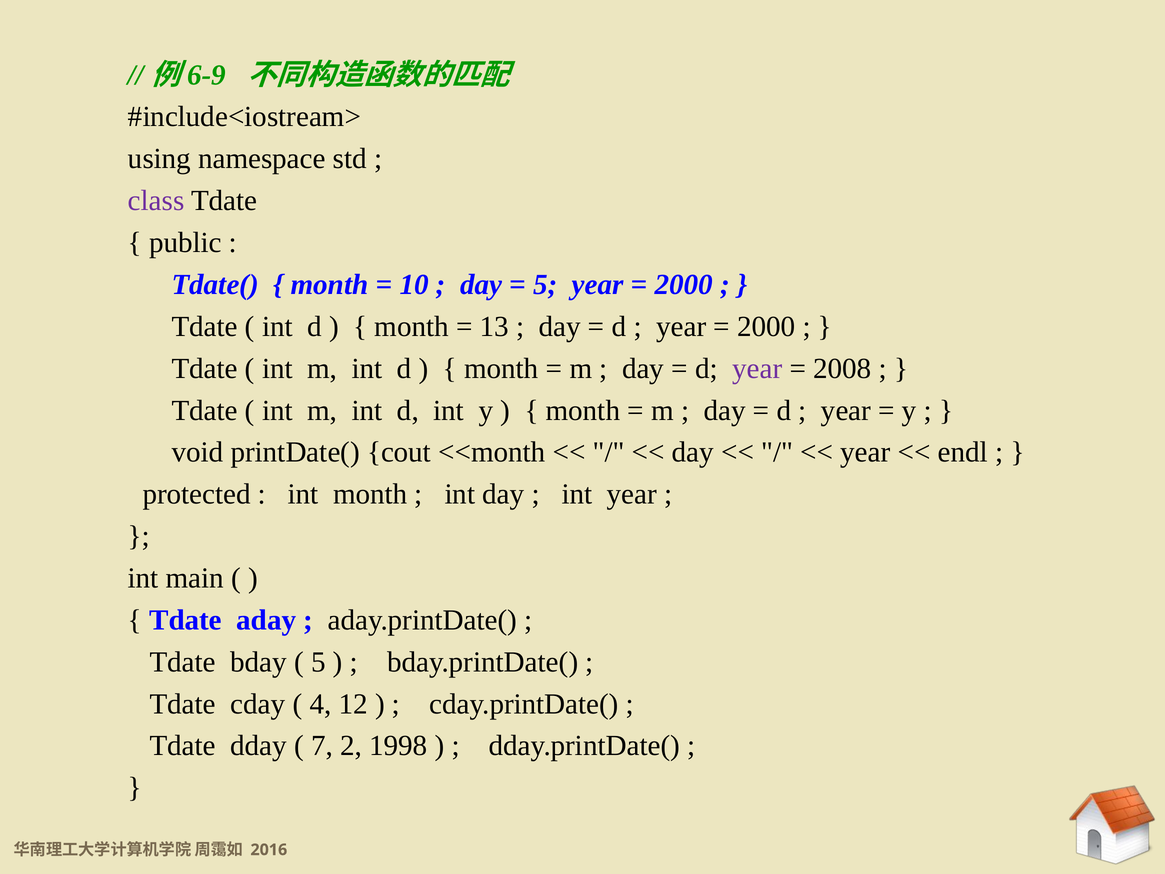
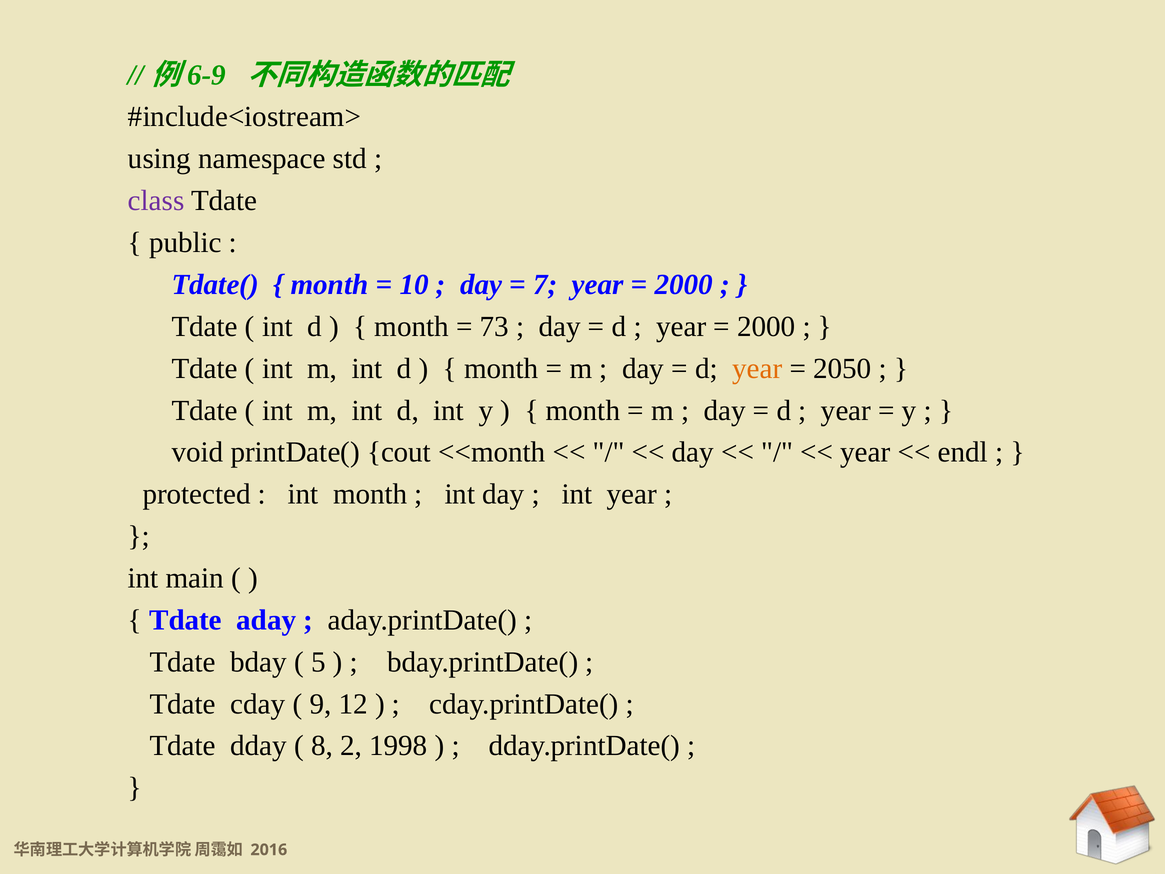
5: 5 -> 7 (545, 285)
13: 13 -> 73 (494, 326)
year colour: purple -> orange (757, 368)
2008: 2008 -> 2050 (842, 368)
4: 4 -> 9 (320, 704)
7: 7 -> 8 (322, 746)
